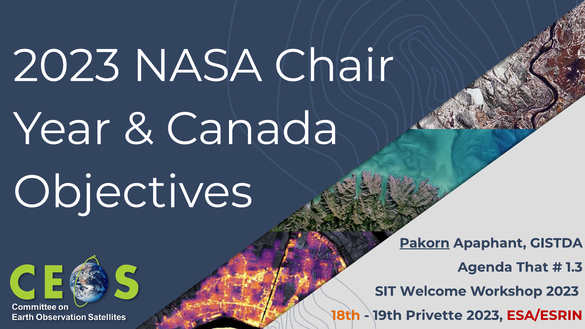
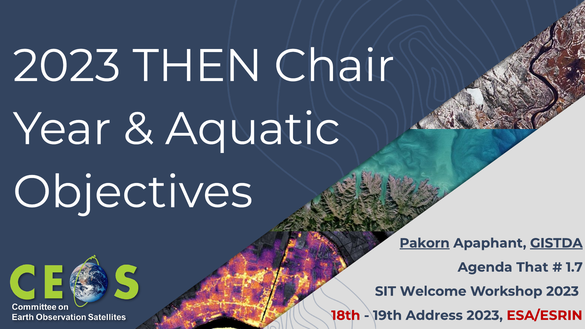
NASA: NASA -> THEN (197, 66)
Canada: Canada -> Aquatic (253, 129)
GISTDA underline: none -> present (556, 243)
1.3: 1.3 -> 1.7 (574, 267)
18th colour: orange -> red (346, 315)
Privette: Privette -> Address (434, 315)
